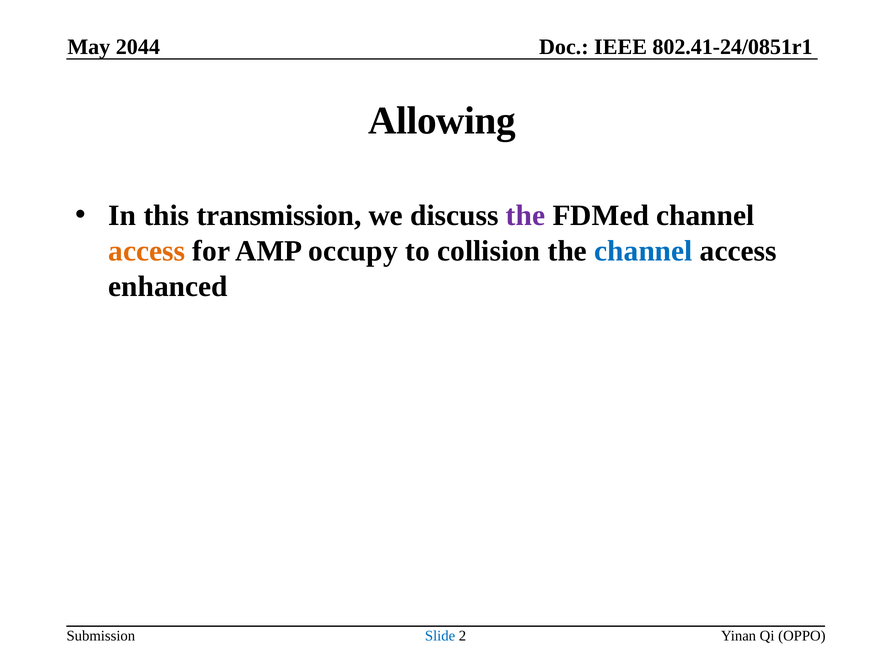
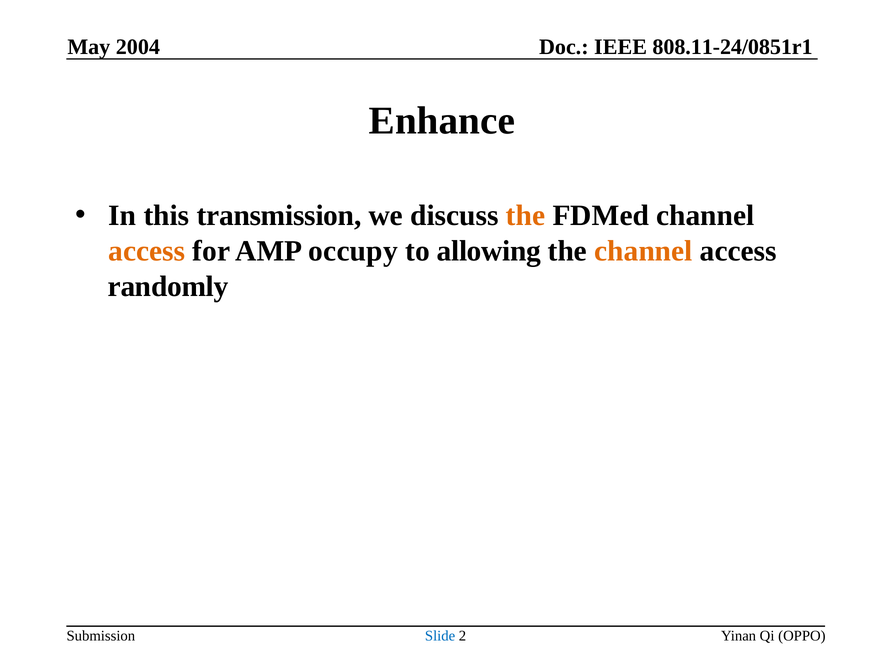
802.41-24/0851r1: 802.41-24/0851r1 -> 808.11-24/0851r1 (733, 47)
2044: 2044 -> 2004 (138, 47)
Allowing: Allowing -> Enhance (442, 121)
the colour: purple -> orange (526, 216)
collision: collision -> allowing (489, 251)
channel colour: blue -> orange (643, 251)
enhanced: enhanced -> randomly (168, 286)
